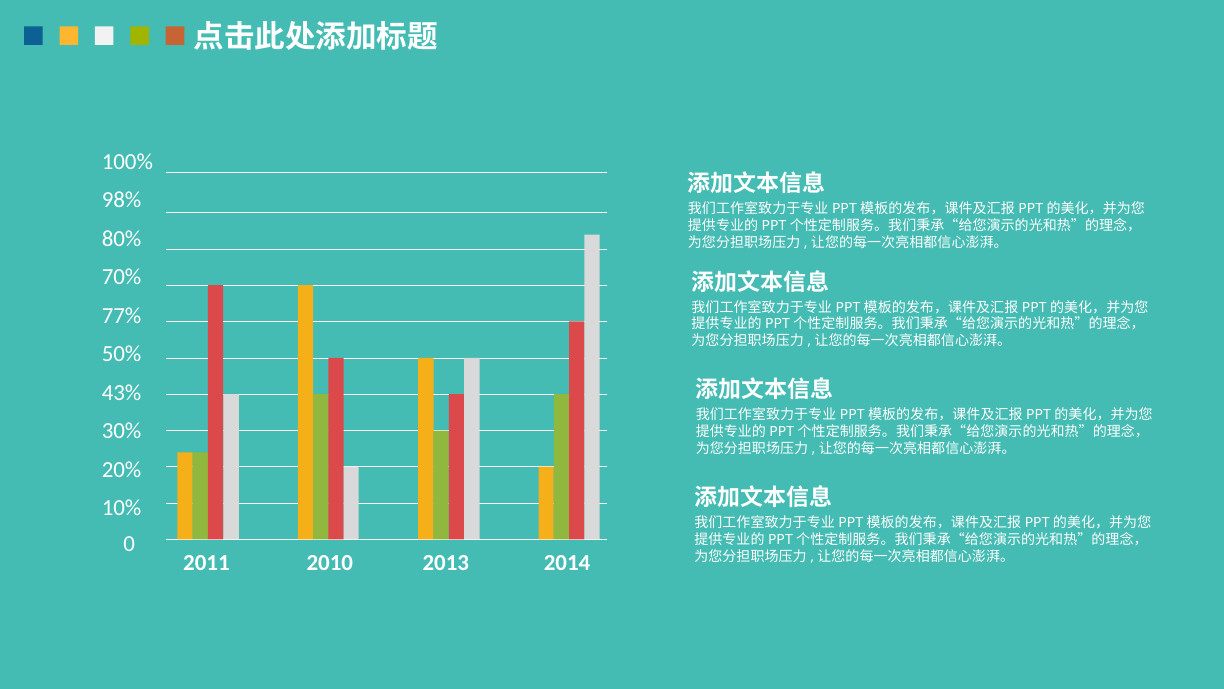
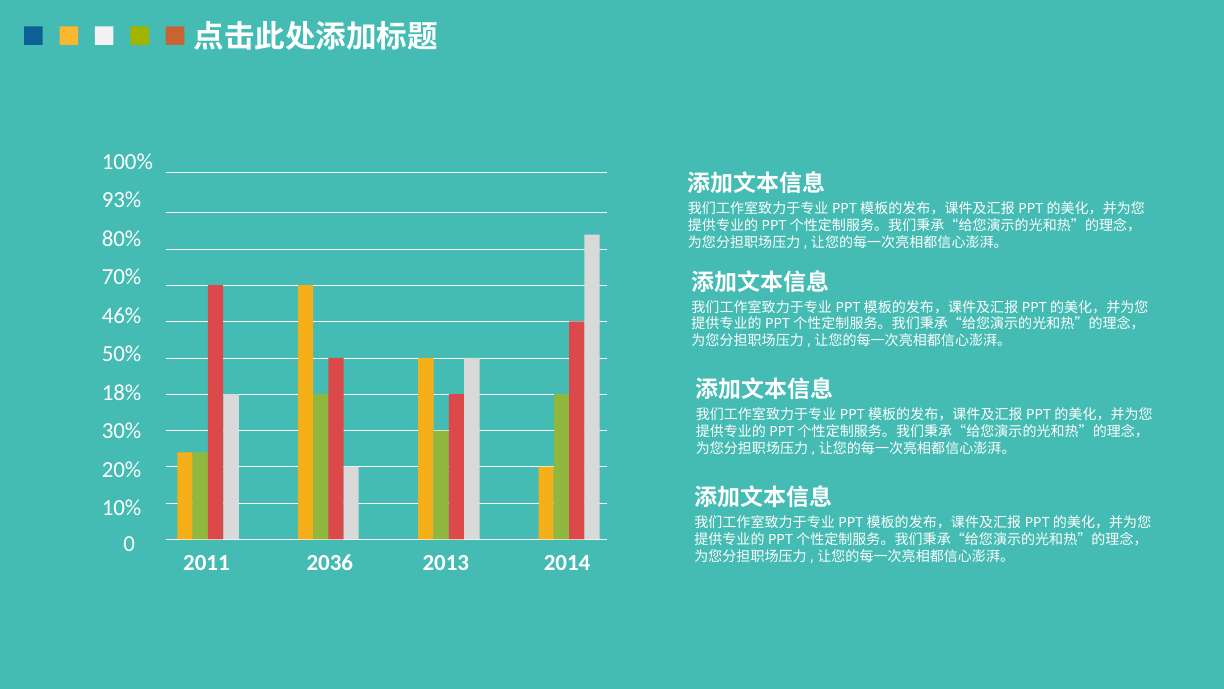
98%: 98% -> 93% (122, 200)
77%: 77% -> 46% (122, 315)
43%: 43% -> 18% (122, 392)
2010: 2010 -> 2036 (330, 562)
